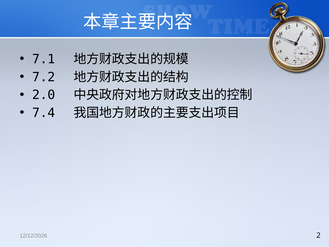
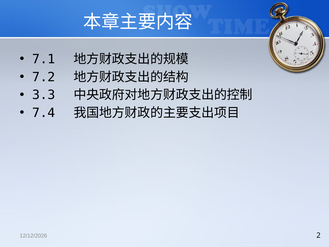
2.0: 2.0 -> 3.3 (44, 95)
